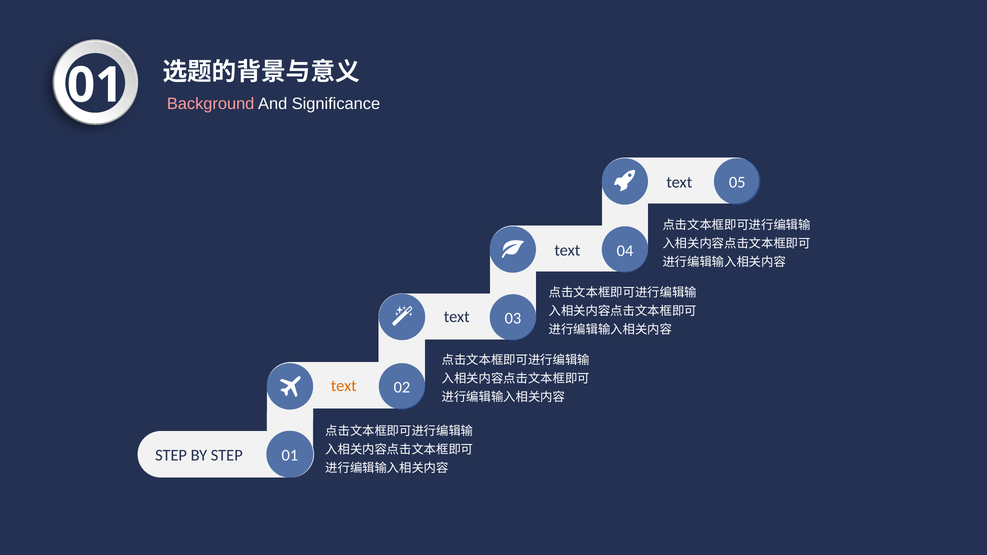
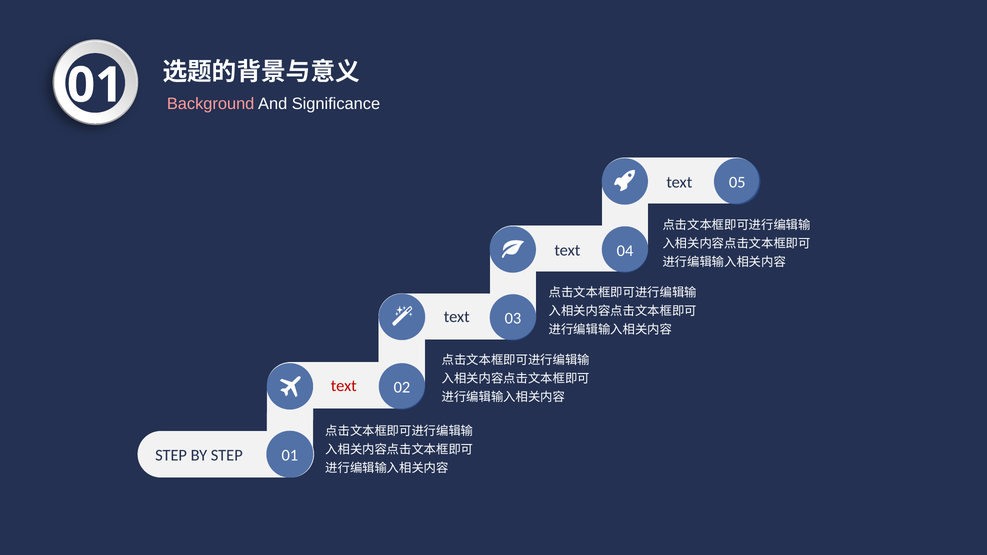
text colour: orange -> red (344, 386)
